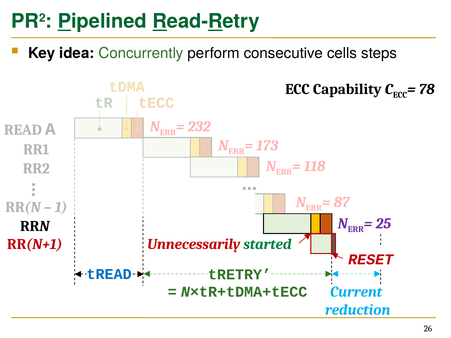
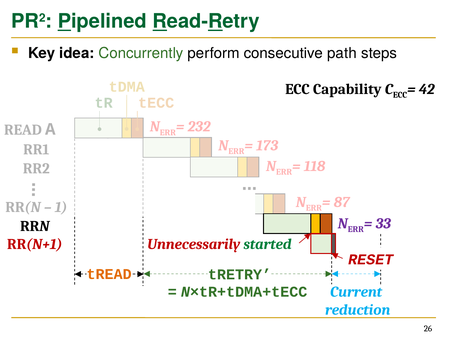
cells: cells -> path (342, 53)
78: 78 -> 42 (427, 89)
25: 25 -> 33 (383, 224)
tREAD colour: blue -> orange (109, 274)
